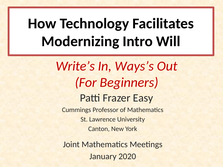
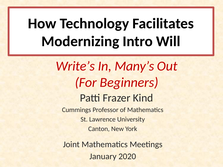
Ways’s: Ways’s -> Many’s (134, 66)
Easy: Easy -> Kind (143, 98)
